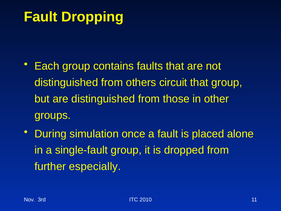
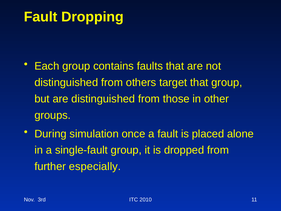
circuit: circuit -> target (173, 82)
